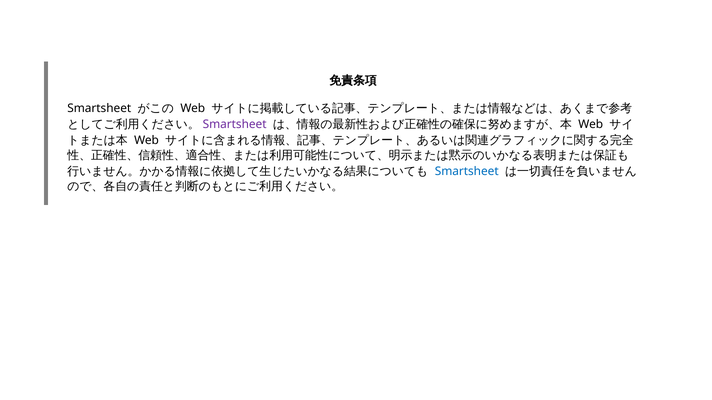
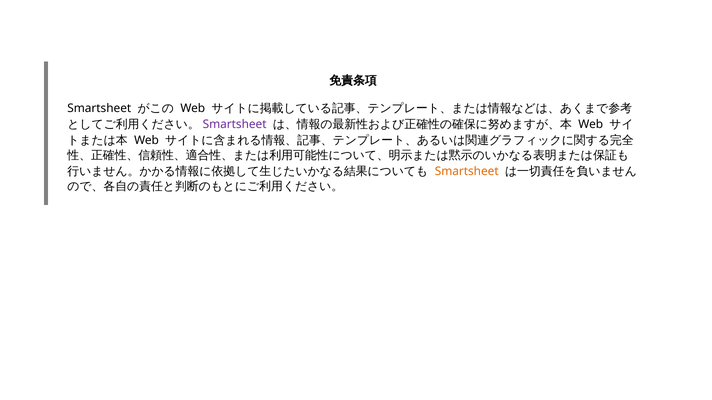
Smartsheet colour: blue -> orange (467, 172)
